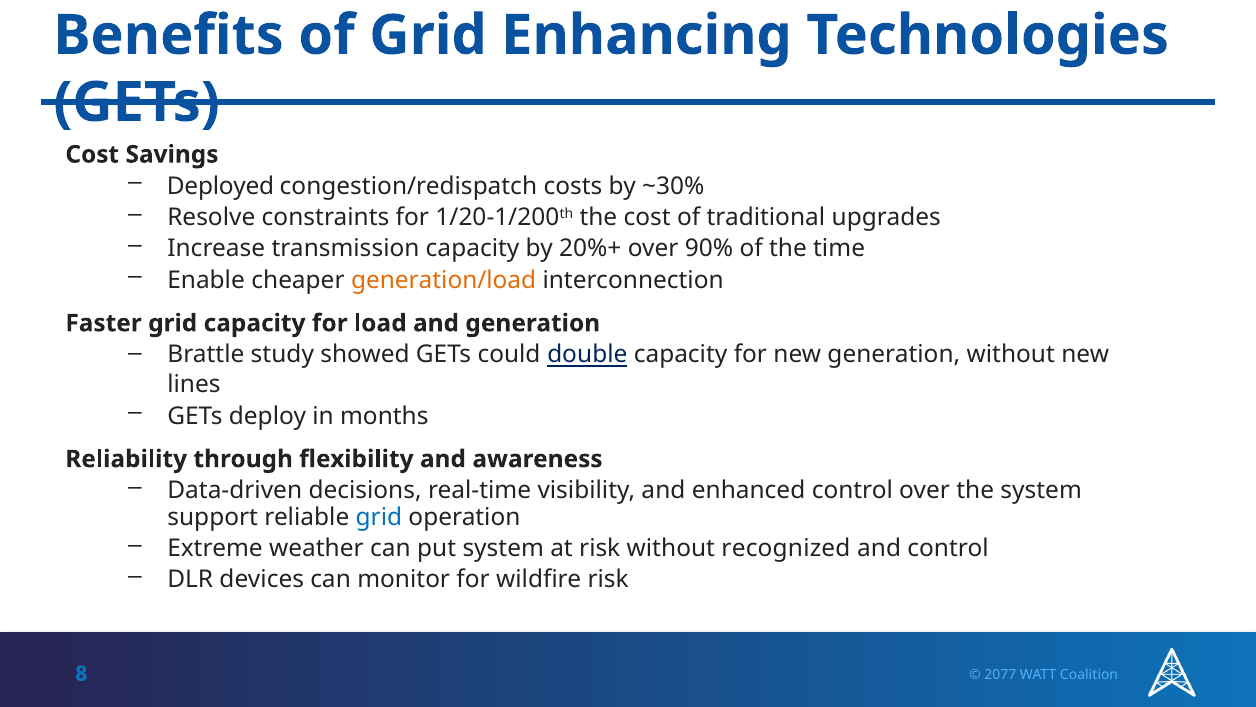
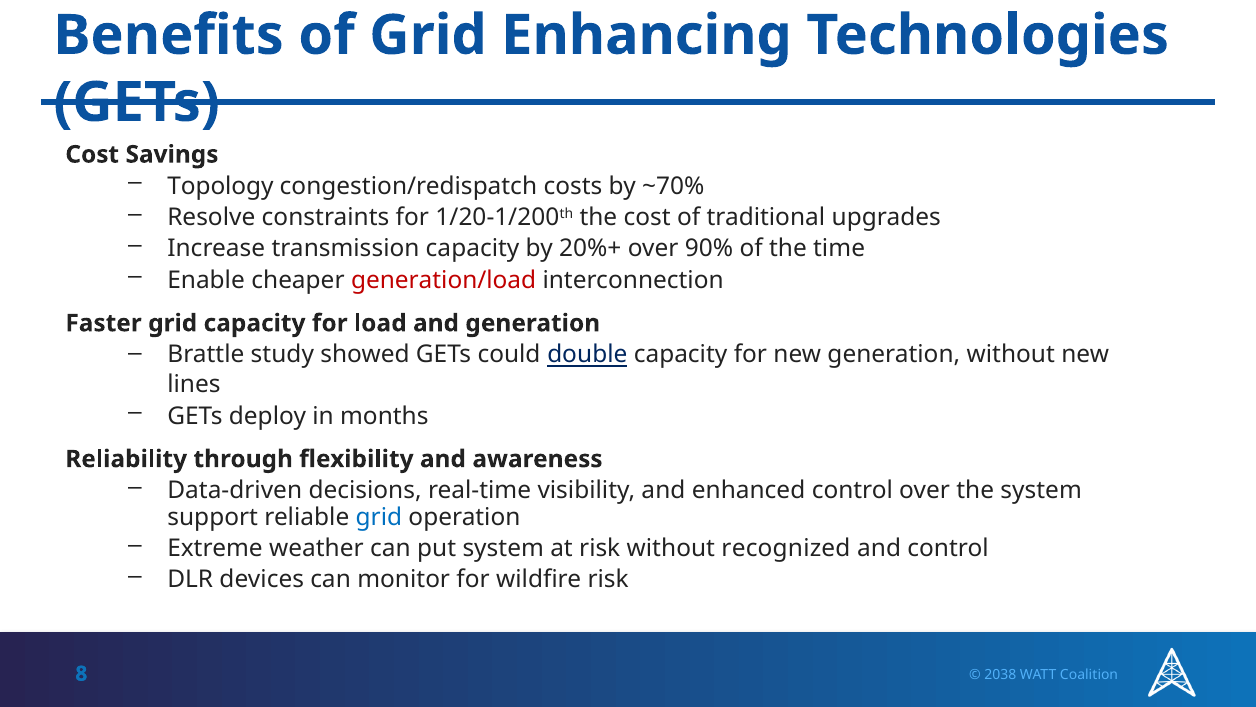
Deployed: Deployed -> Topology (220, 186)
~30%: ~30% -> ~70% (673, 186)
generation/load colour: orange -> red (444, 280)
2077: 2077 -> 2038 (1000, 675)
